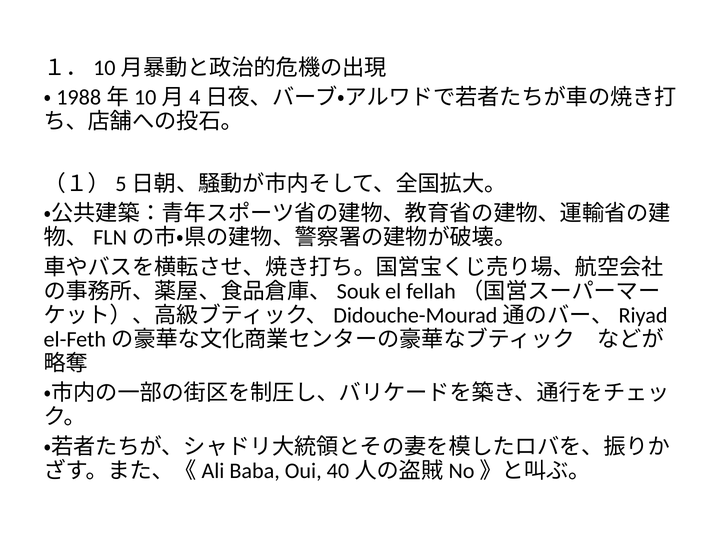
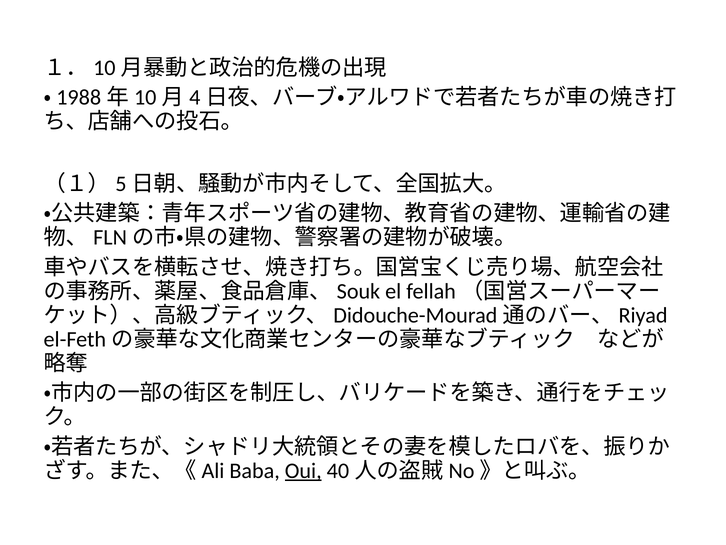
Oui underline: none -> present (303, 470)
